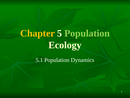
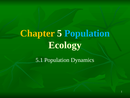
Population colour: light green -> light blue (87, 33)
